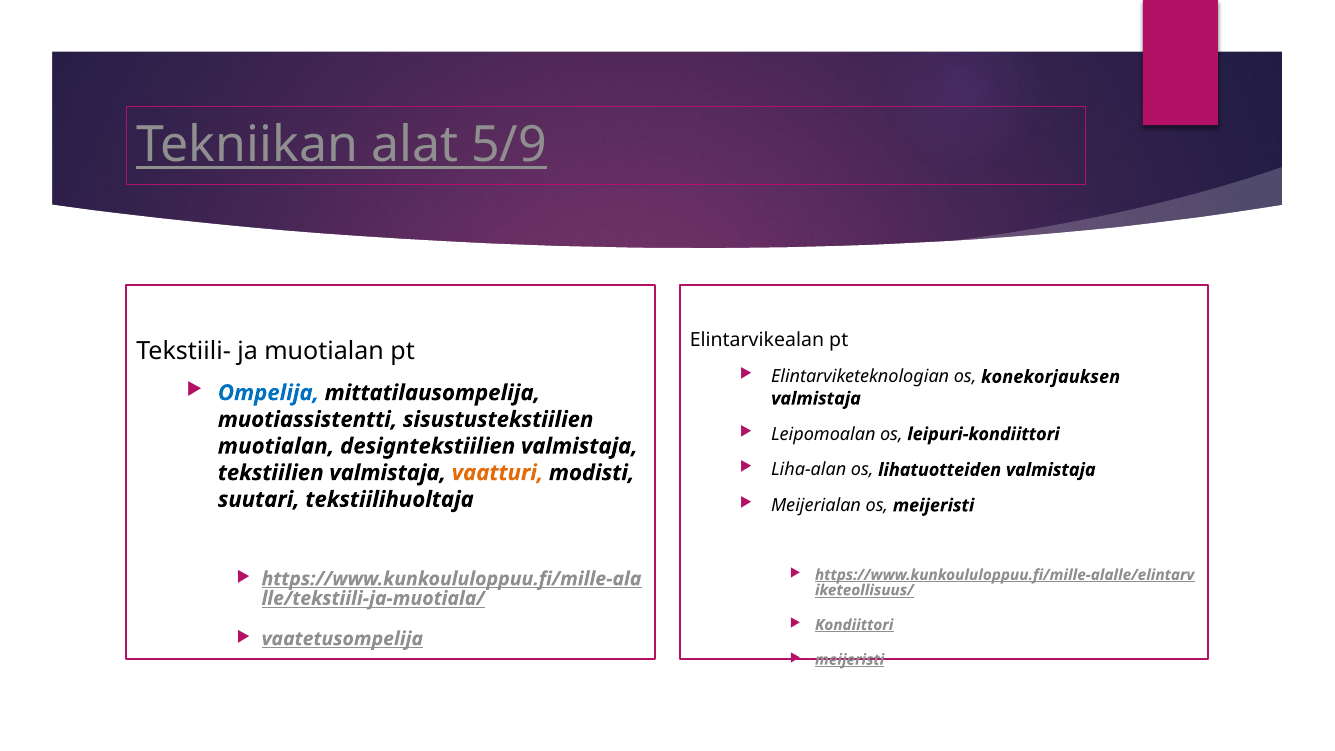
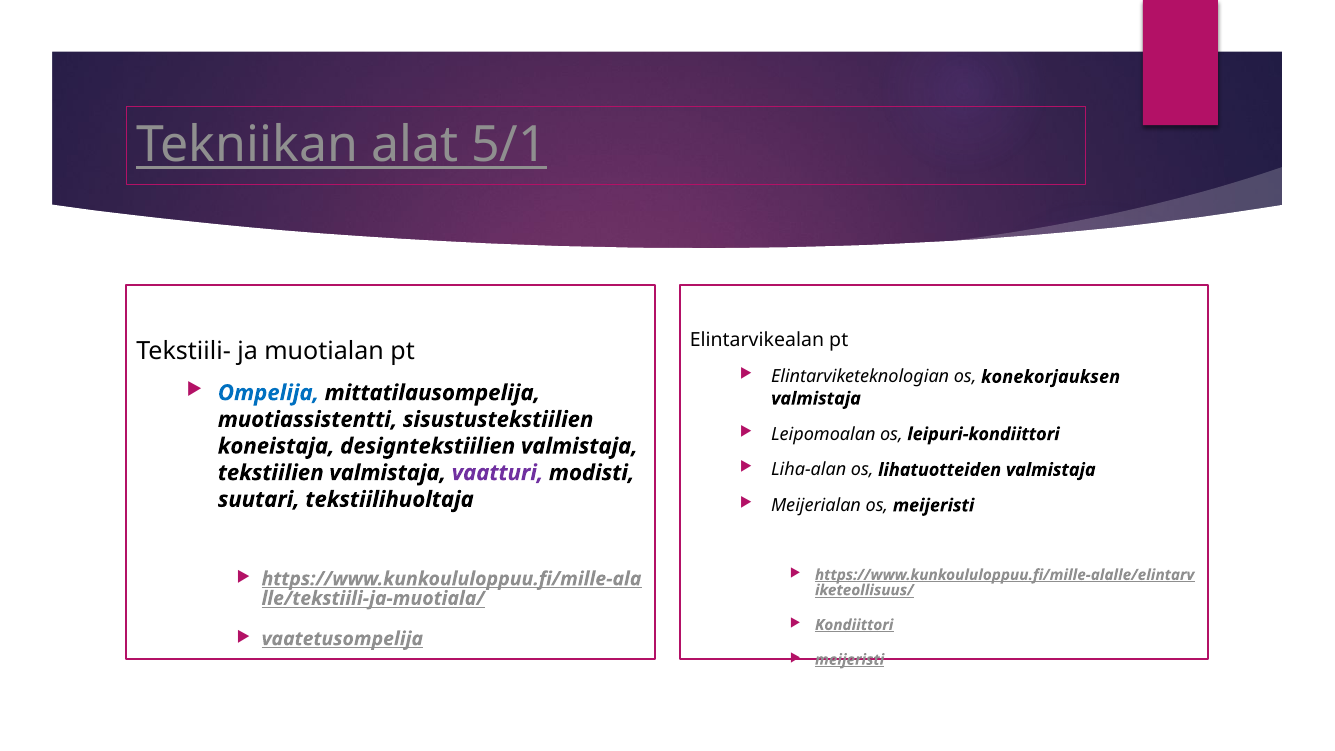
5/9: 5/9 -> 5/1 (509, 145)
muotialan: muotialan -> koneistaja (276, 446)
vaatturi colour: orange -> purple (497, 473)
